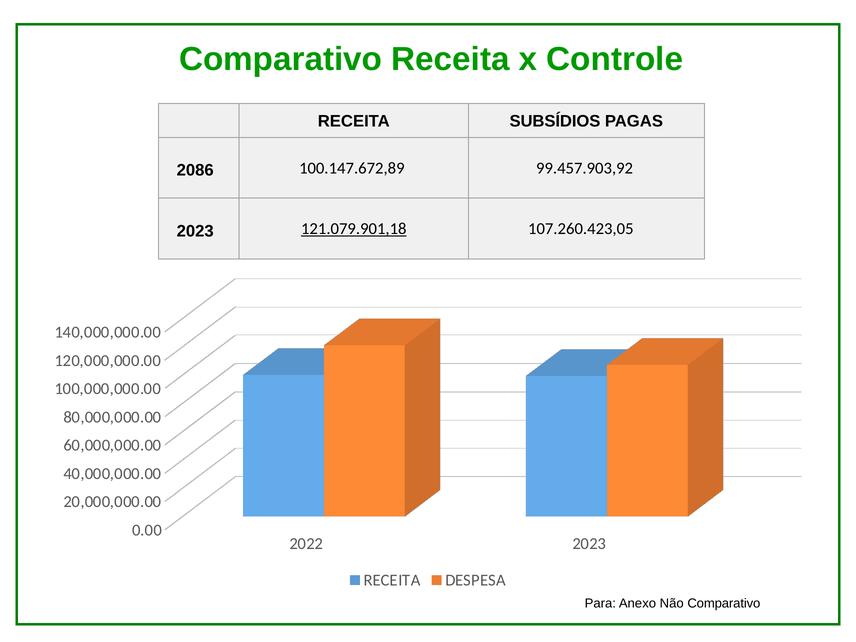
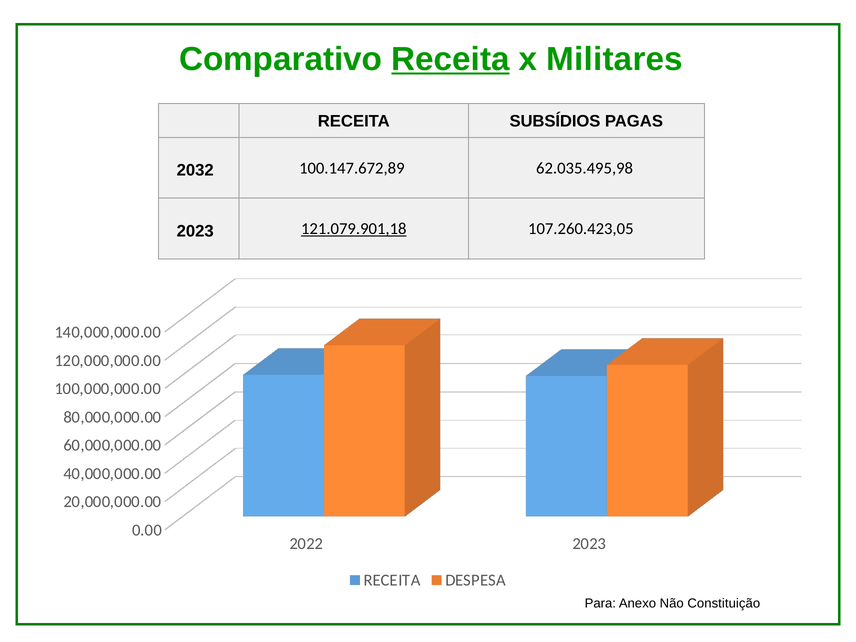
Receita underline: none -> present (450, 59)
Controle: Controle -> Militares (615, 59)
2086: 2086 -> 2032 (195, 170)
99.457.903,92: 99.457.903,92 -> 62.035.495,98 (585, 168)
Não Comparativo: Comparativo -> Constituição (724, 603)
